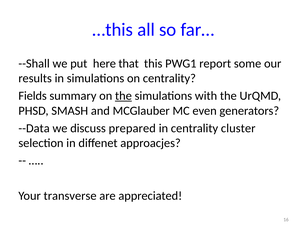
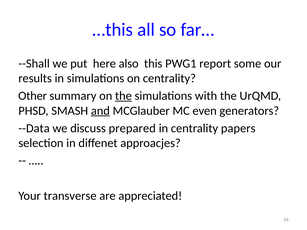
that: that -> also (129, 64)
Fields: Fields -> Other (33, 96)
and underline: none -> present (100, 111)
cluster: cluster -> papers (238, 128)
